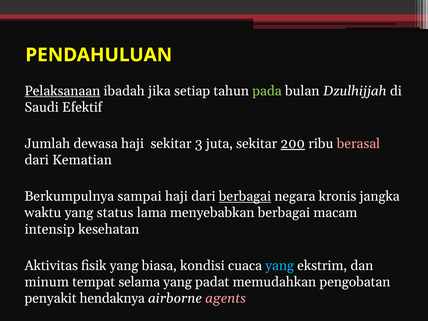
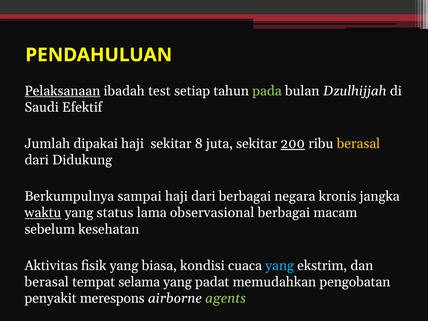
jika: jika -> test (159, 91)
dewasa: dewasa -> dipakai (96, 144)
3: 3 -> 8 (199, 144)
berasal colour: pink -> yellow (358, 144)
Kematian: Kematian -> Didukung (82, 160)
berbagai underline: present -> none (245, 196)
waktu underline: none -> present (43, 213)
menyebabkan: menyebabkan -> observasional (212, 213)
intensip: intensip -> sebelum (50, 229)
minum: minum -> berasal (47, 282)
hendaknya: hendaknya -> merespons (112, 298)
agents colour: pink -> light green (226, 298)
